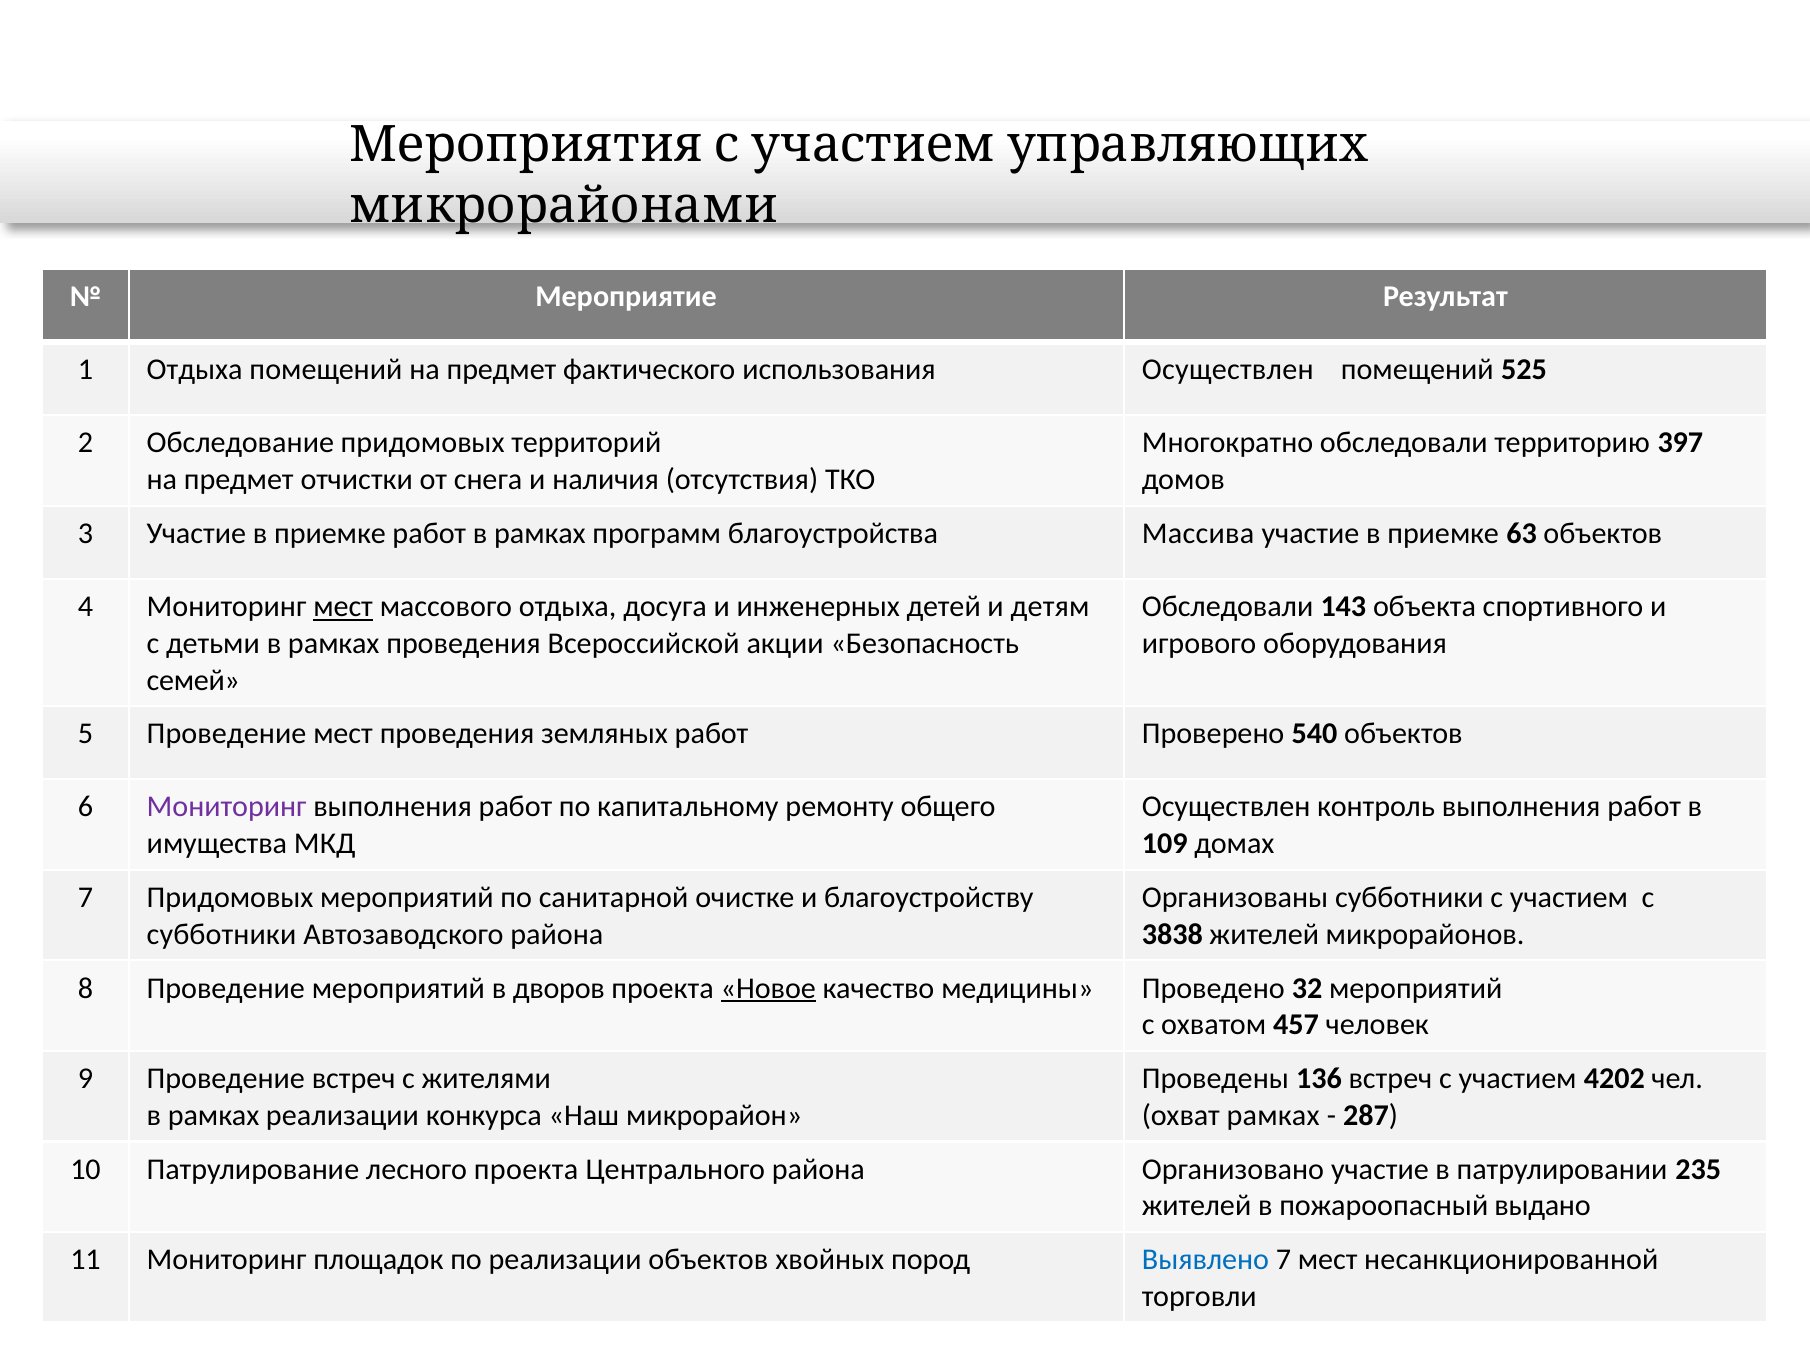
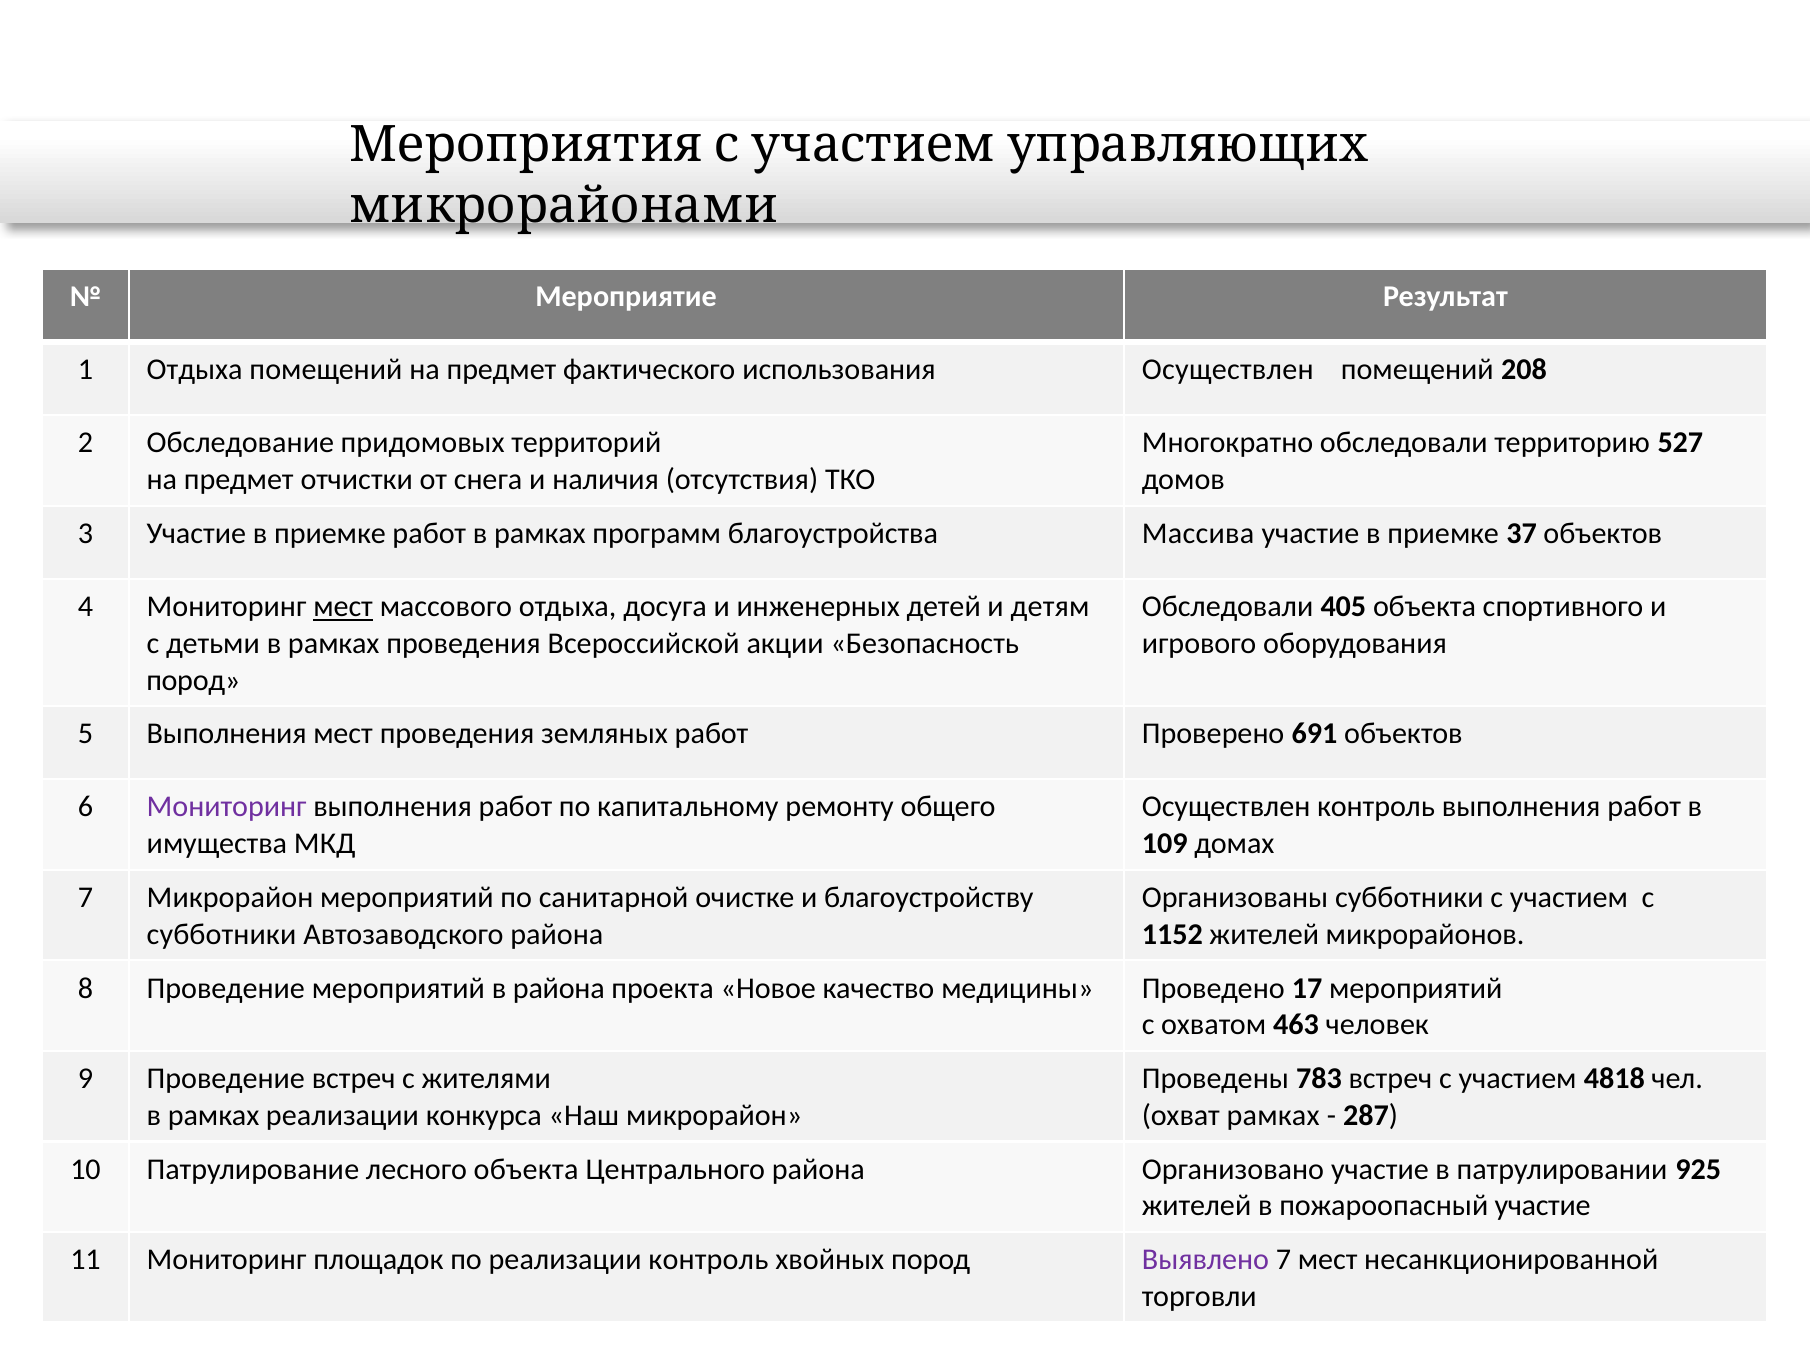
525: 525 -> 208 (1524, 370)
397: 397 -> 527 (1680, 443)
63: 63 -> 37 (1522, 534)
143: 143 -> 405 (1343, 607)
семей: семей -> пород (193, 681)
5 Проведение: Проведение -> Выполнения (227, 734)
540: 540 -> 691 (1314, 734)
7 Придомовых: Придомовых -> Микрорайон (230, 898)
3838: 3838 -> 1152 (1172, 935)
в дворов: дворов -> района (559, 988)
Новое underline: present -> none (768, 988)
32: 32 -> 17 (1307, 988)
457: 457 -> 463 (1296, 1025)
136: 136 -> 783 (1319, 1079)
4202: 4202 -> 4818 (1614, 1079)
лесного проекта: проекта -> объекта (526, 1170)
235: 235 -> 925 (1698, 1170)
пожароопасный выдано: выдано -> участие (1543, 1206)
реализации объектов: объектов -> контроль (708, 1260)
Выявлено colour: blue -> purple (1205, 1260)
